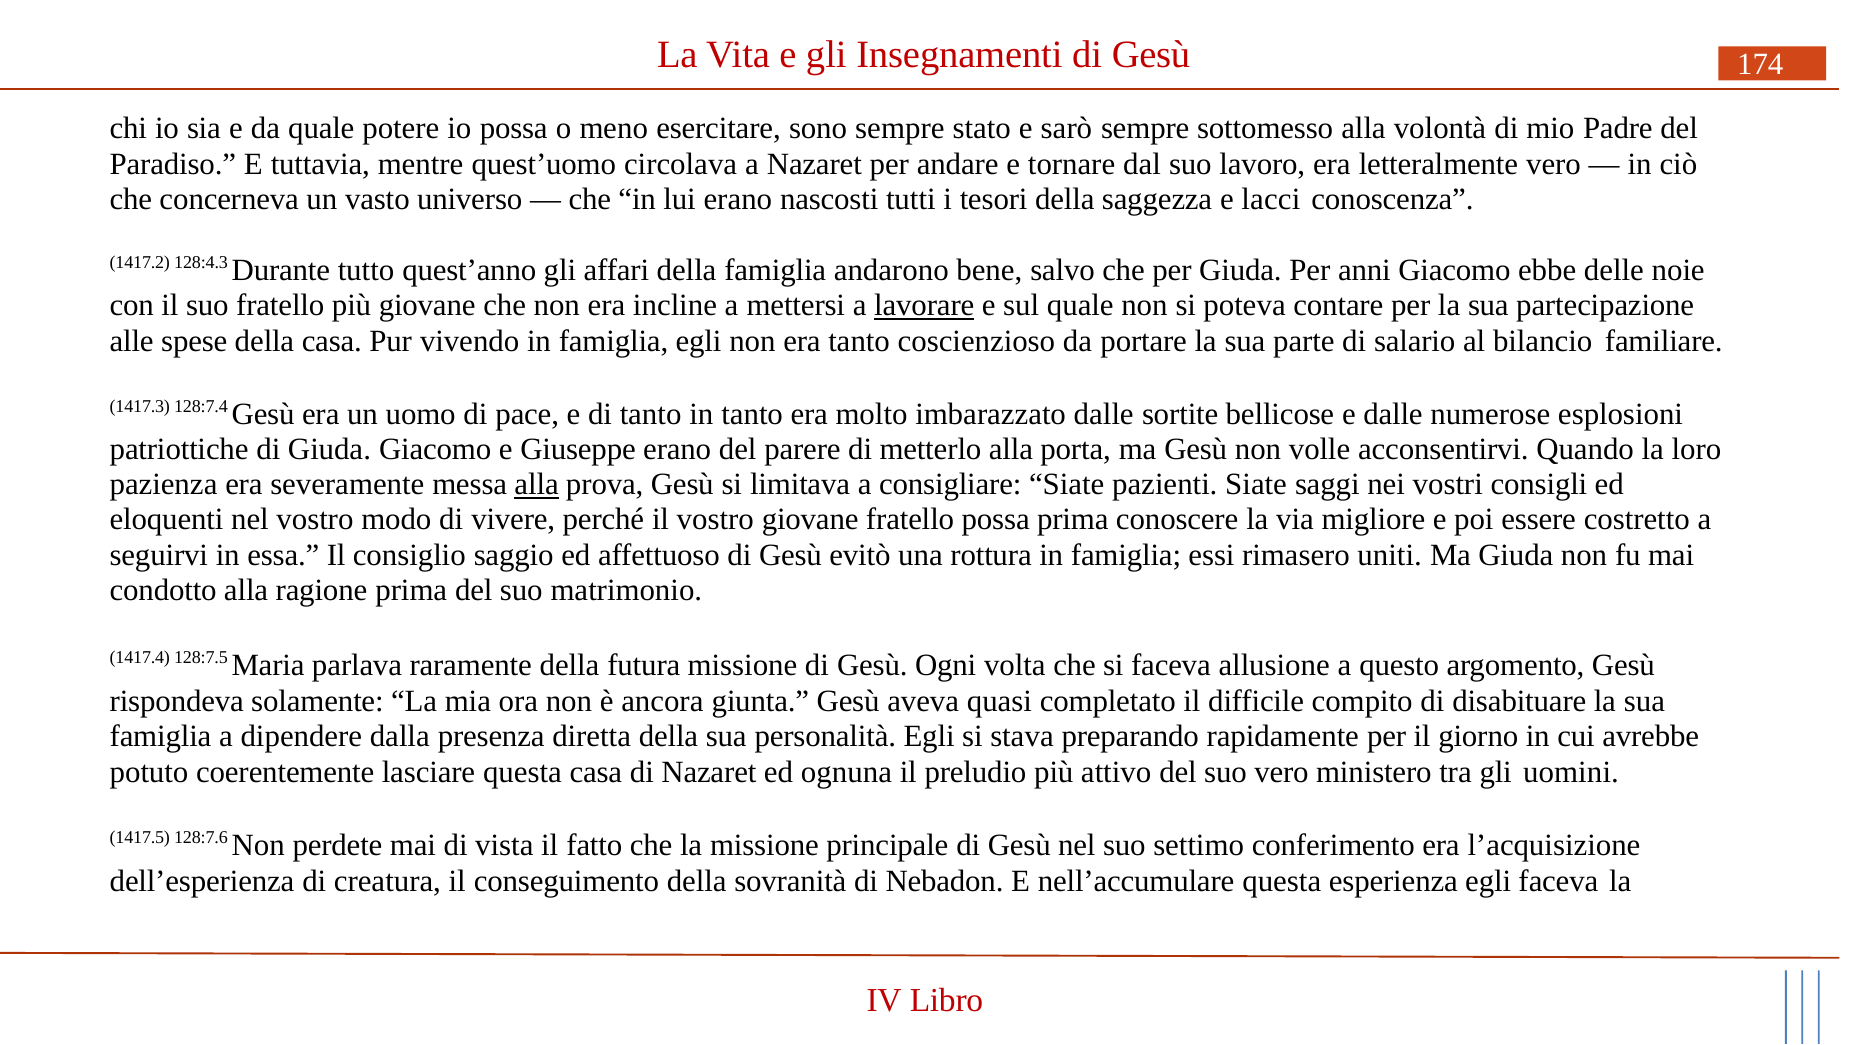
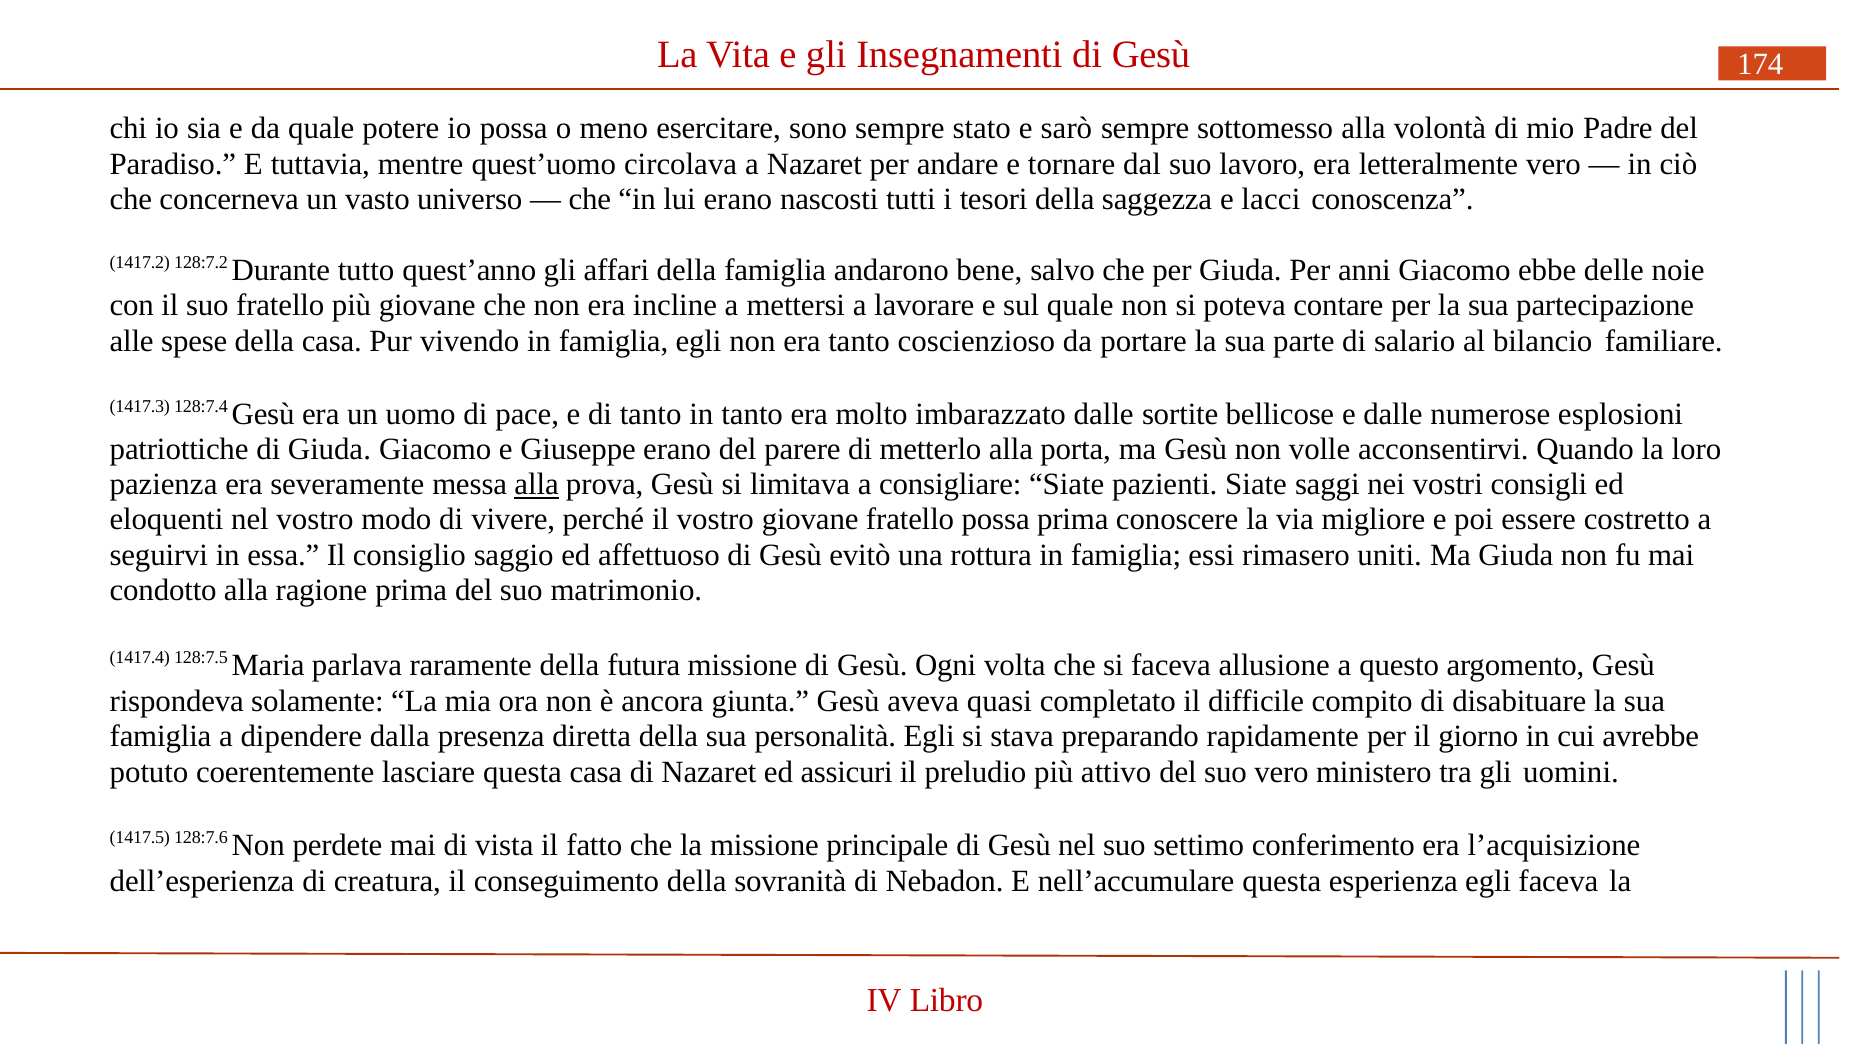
128:4.3: 128:4.3 -> 128:7.2 (201, 263)
lavorare underline: present -> none (924, 306)
ognuna: ognuna -> assicuri (847, 772)
